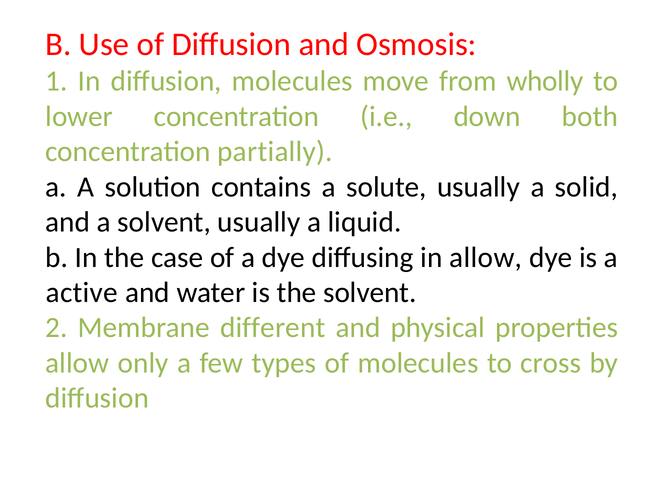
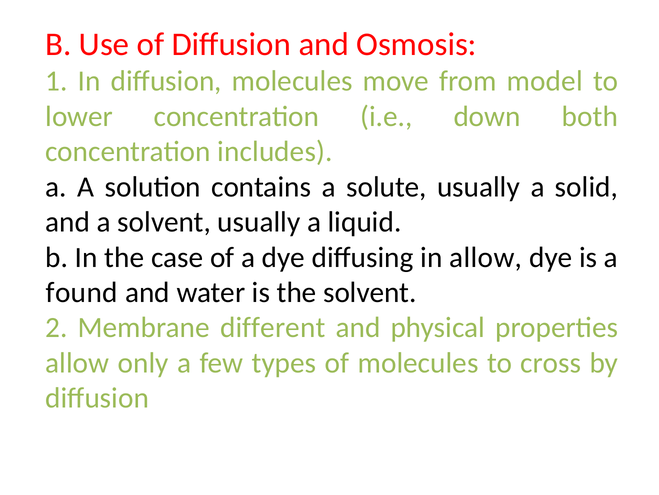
wholly: wholly -> model (545, 81)
partially: partially -> includes (275, 151)
active: active -> found (82, 292)
